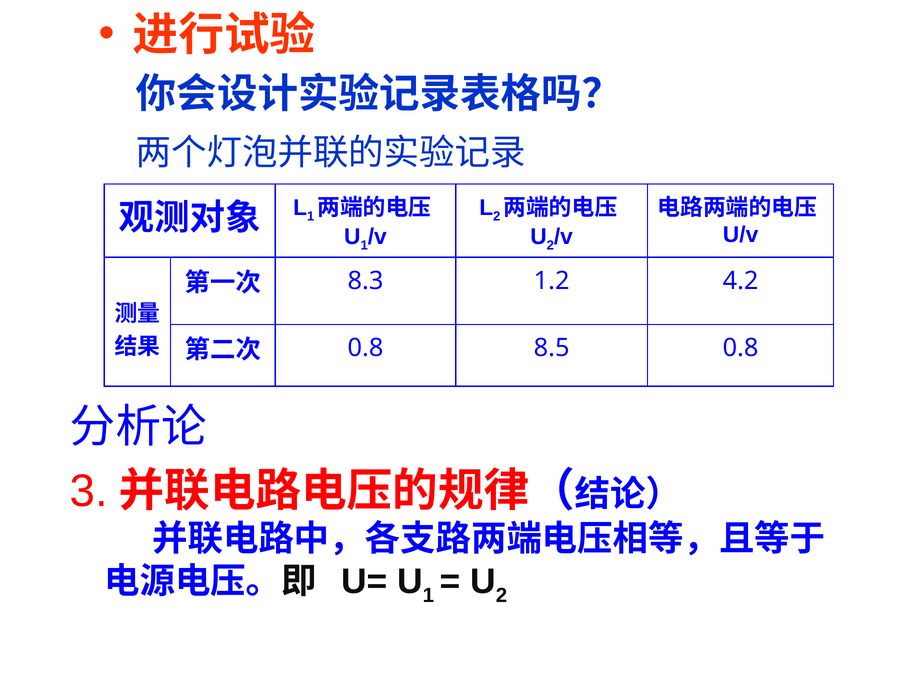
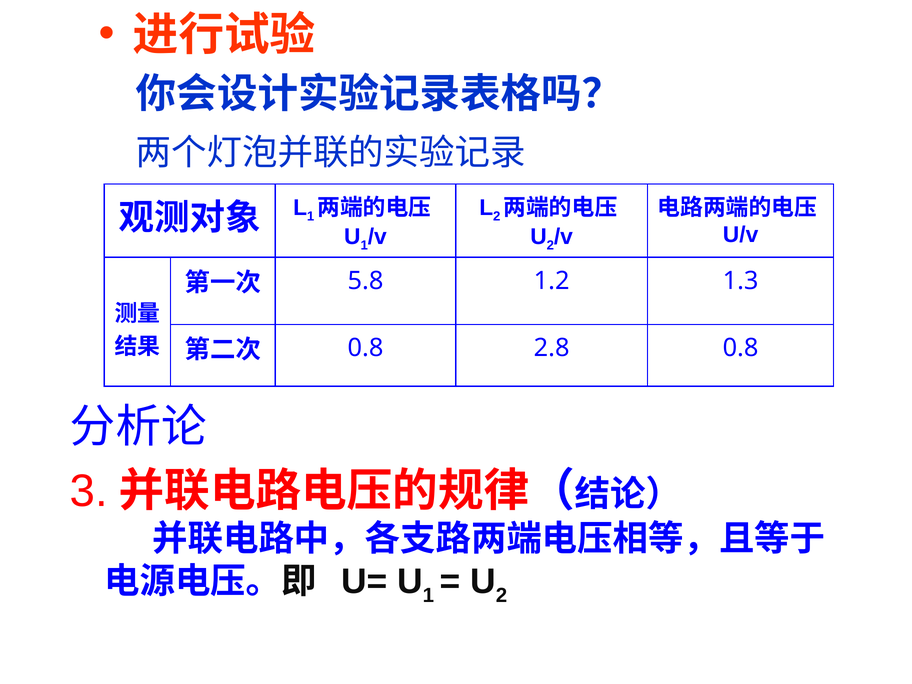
8.3: 8.3 -> 5.8 (365, 281)
4.2: 4.2 -> 1.3 (741, 281)
8.5: 8.5 -> 2.8 (552, 348)
